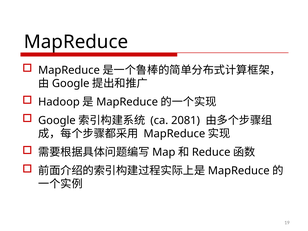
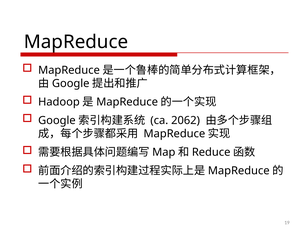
2081: 2081 -> 2062 (186, 120)
